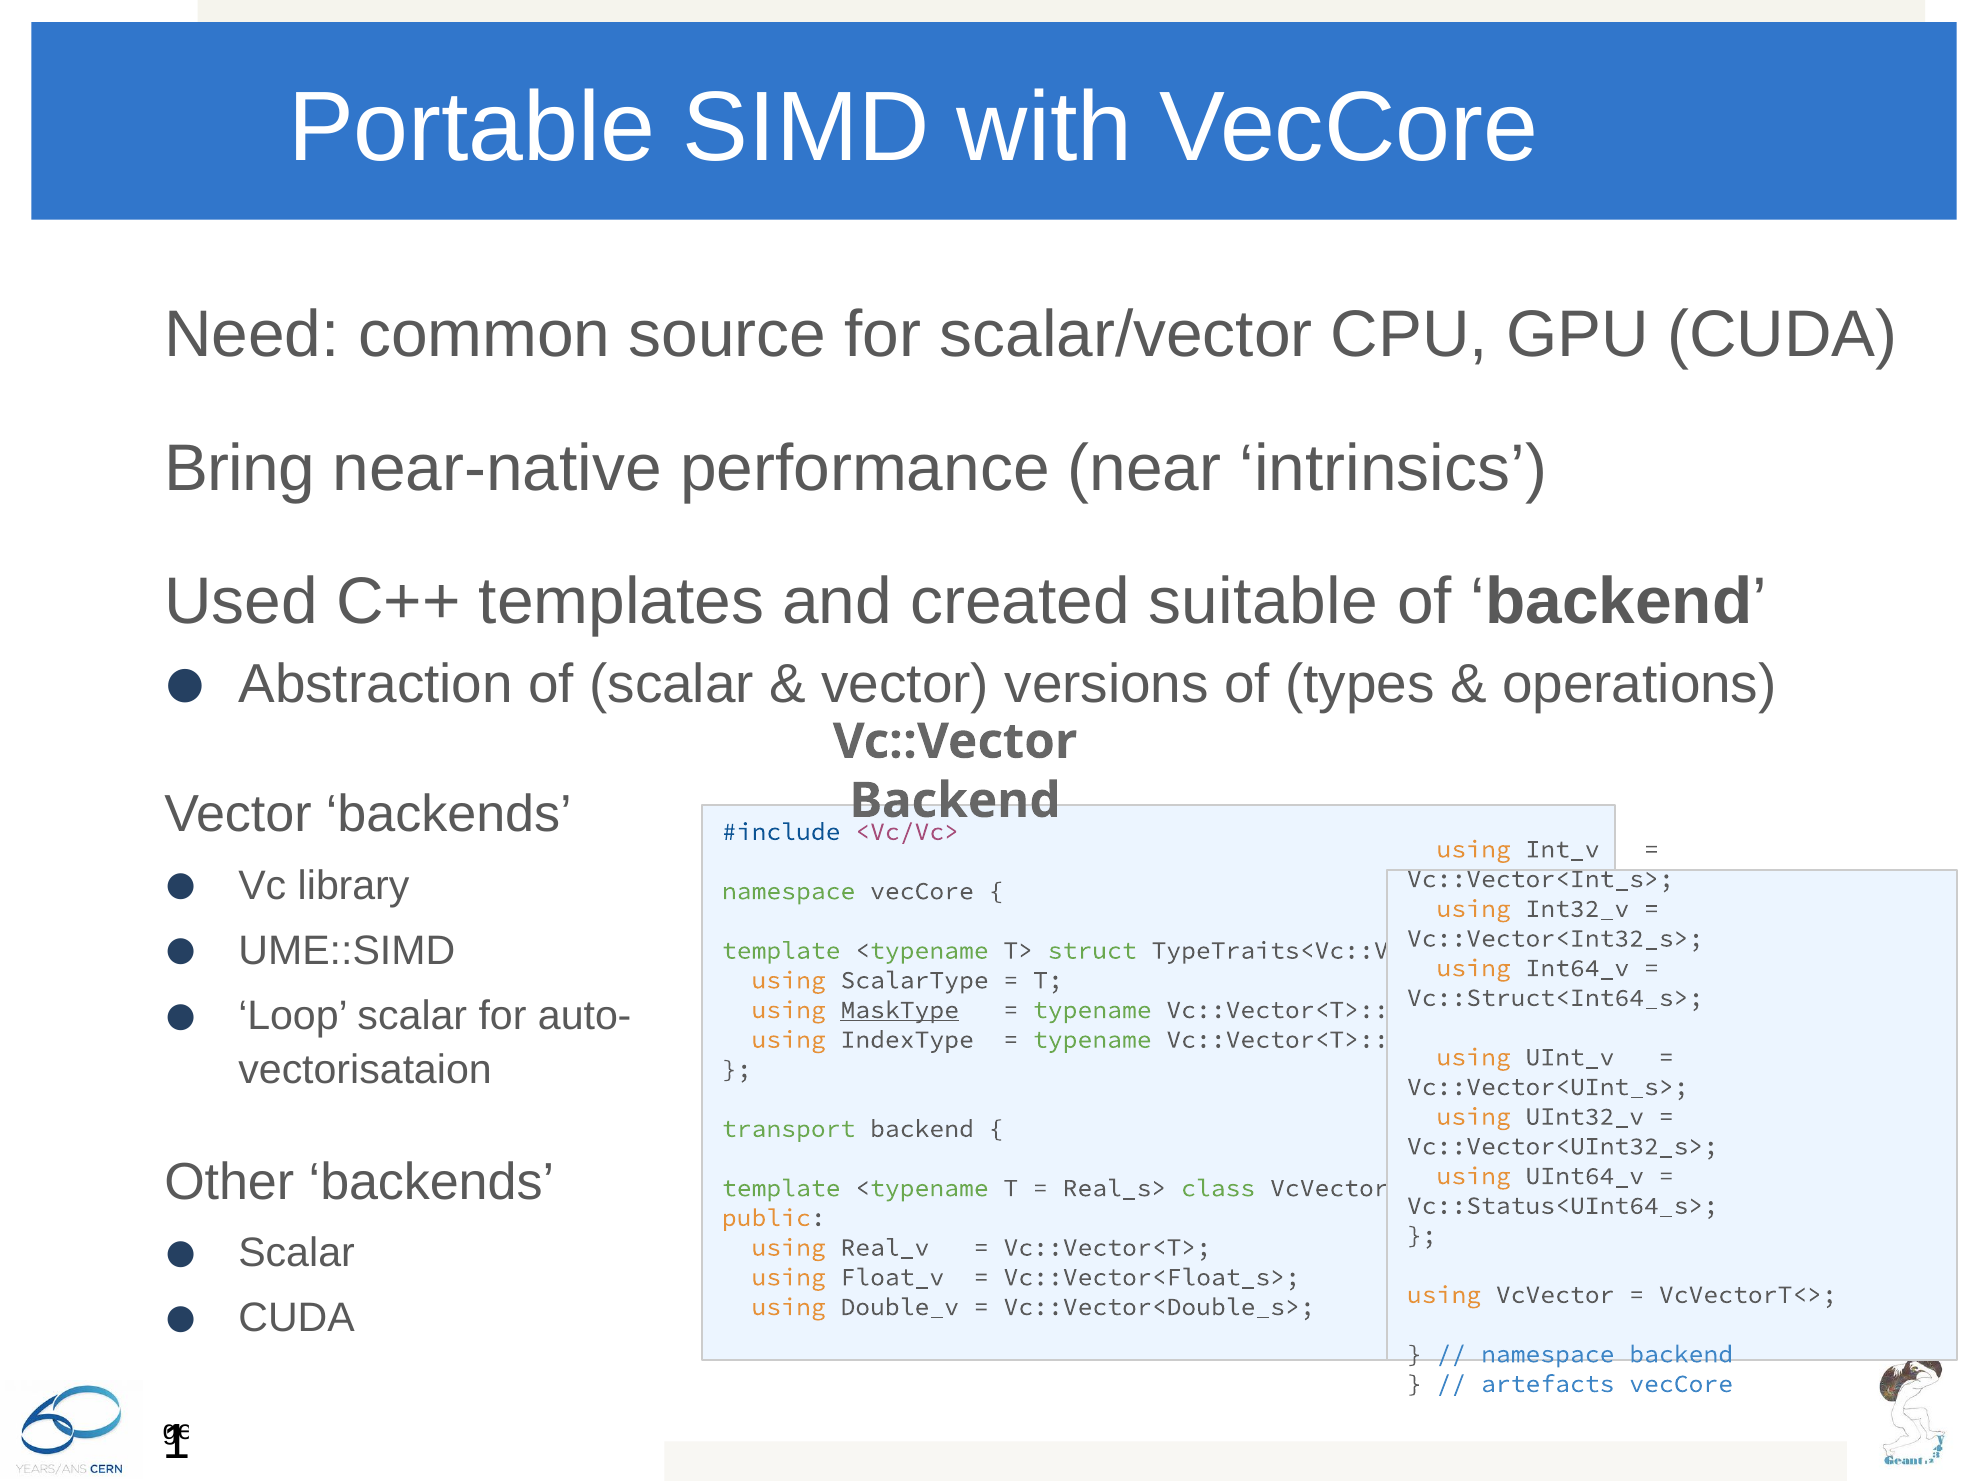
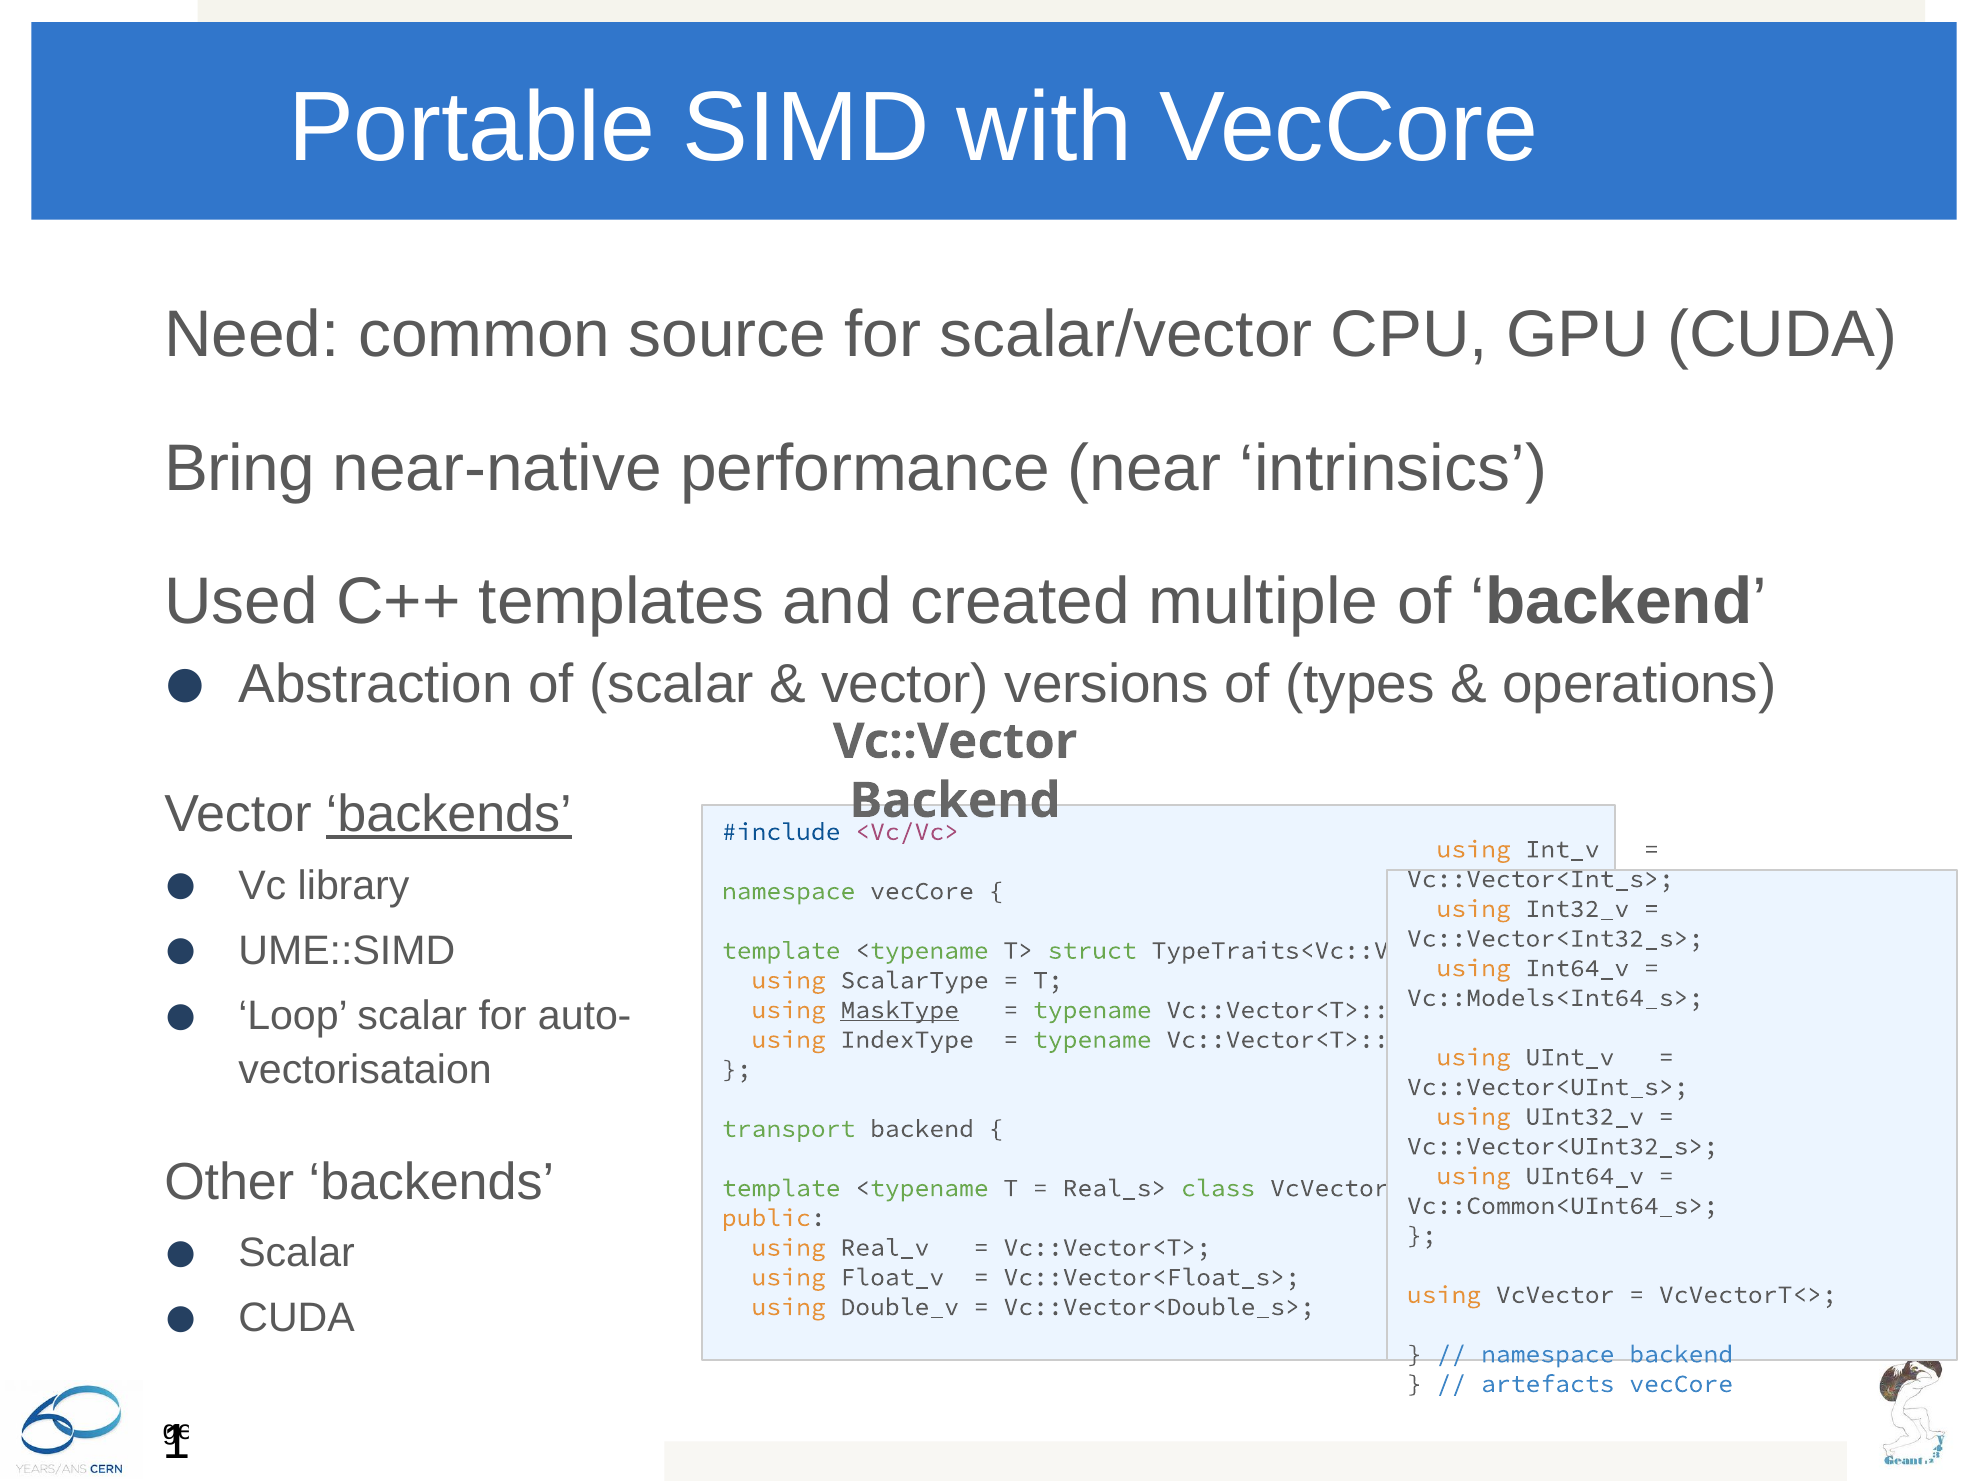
suitable: suitable -> multiple (1263, 602)
backends underline: none -> present (449, 815)
Vc::Struct<Int64_s>: Vc::Struct<Int64_s> -> Vc::Models<Int64_s> (1555, 998)
Vc::Status<UInt64_s>: Vc::Status<UInt64_s> -> Vc::Common<UInt64_s> (1563, 1206)
